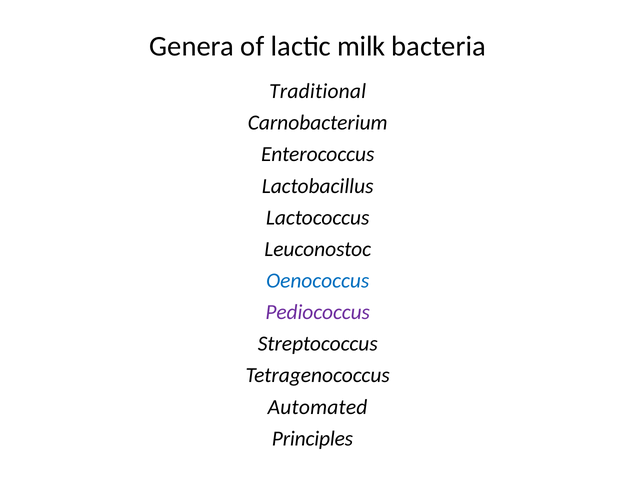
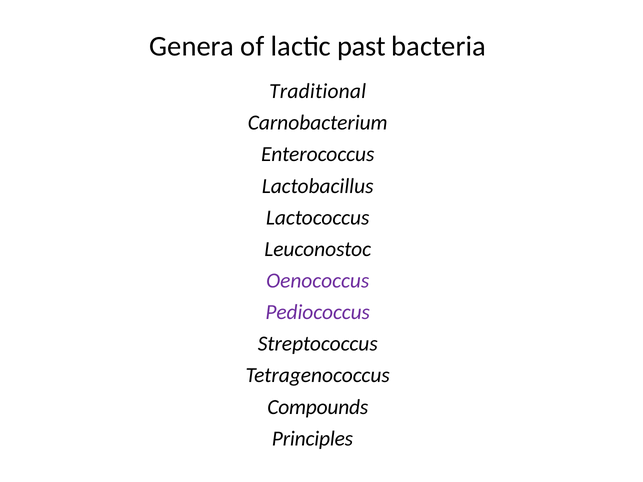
milk: milk -> past (361, 46)
Oenococcus colour: blue -> purple (318, 281)
Automated: Automated -> Compounds (318, 407)
